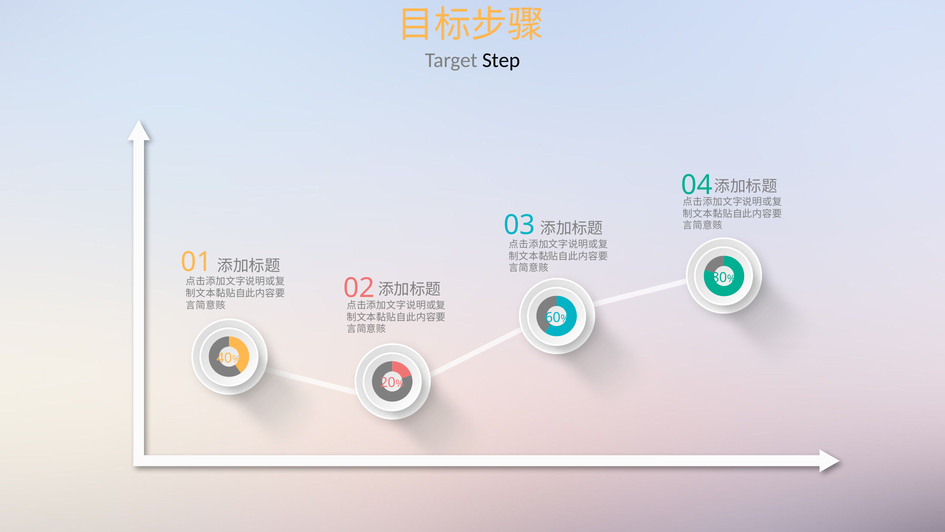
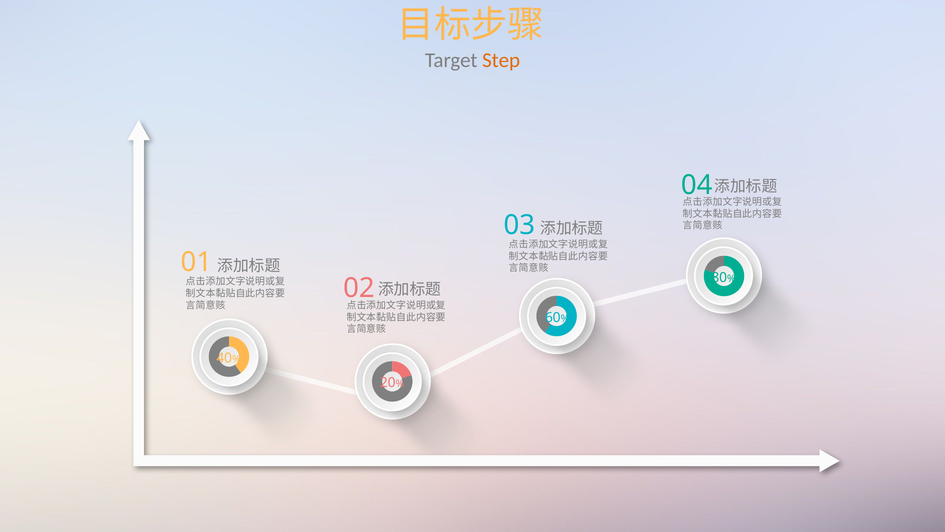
Step colour: black -> orange (501, 60)
